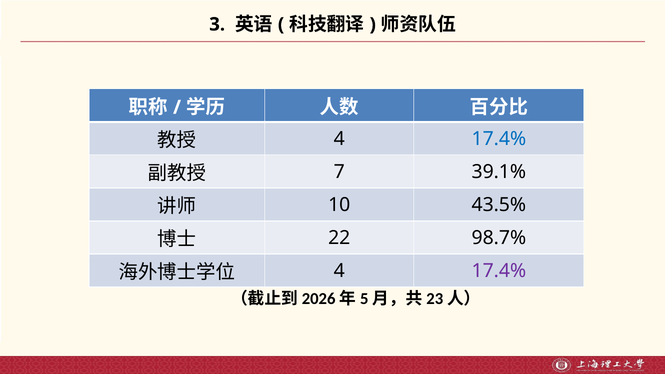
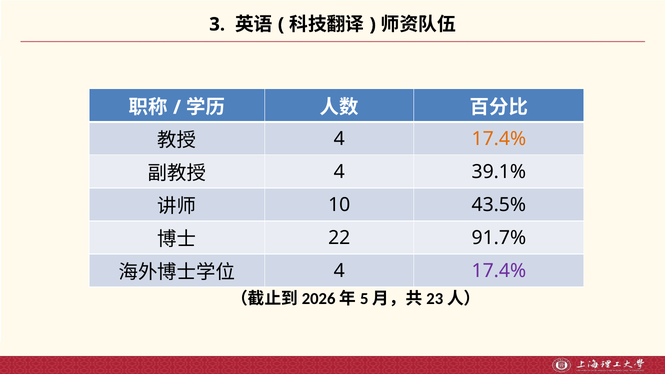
17.4% colour: blue -> orange (499, 139)
7: 7 -> 4 (339, 172)
98.7%: 98.7% -> 91.7% (499, 238)
